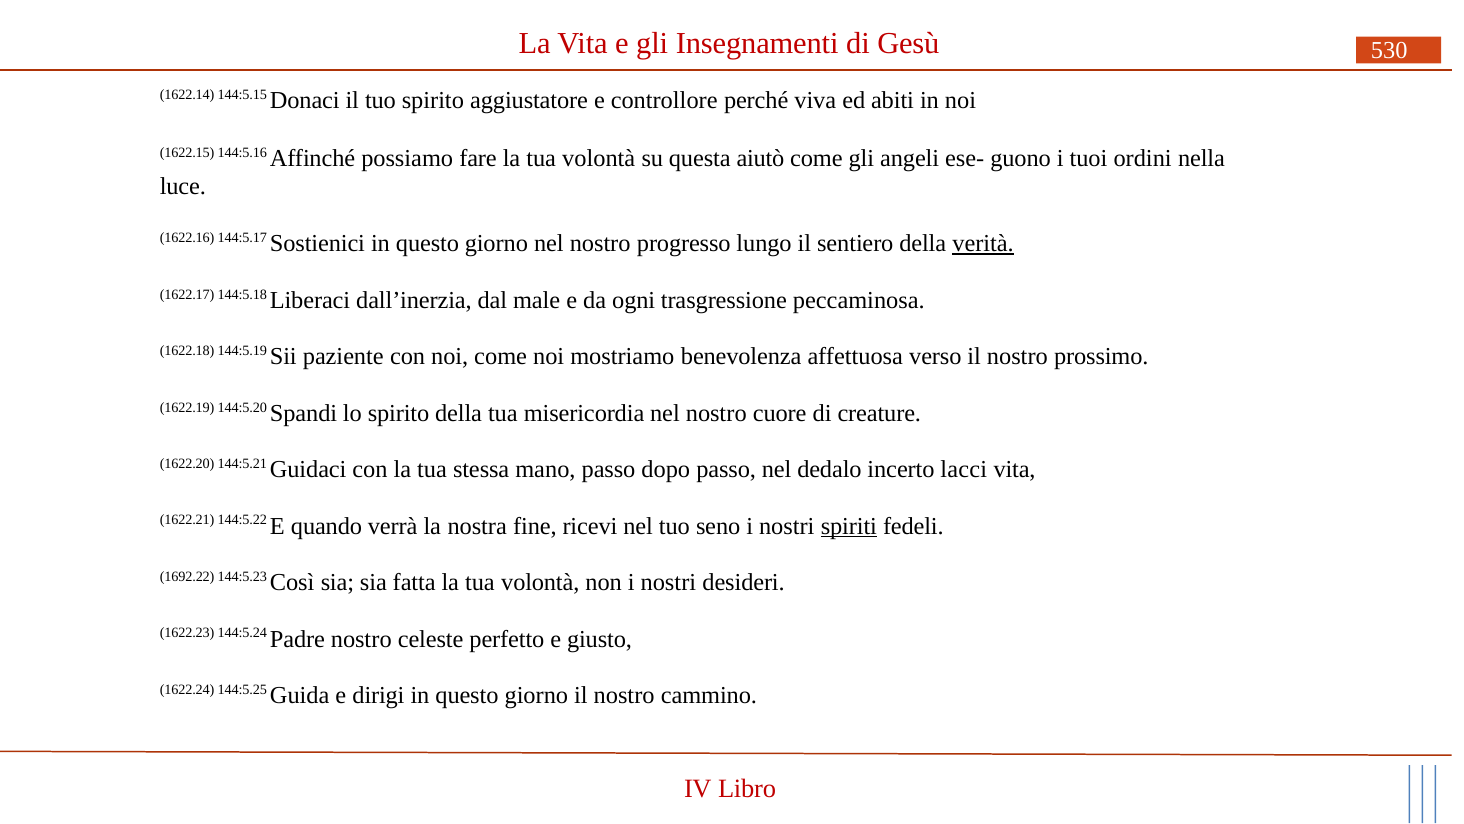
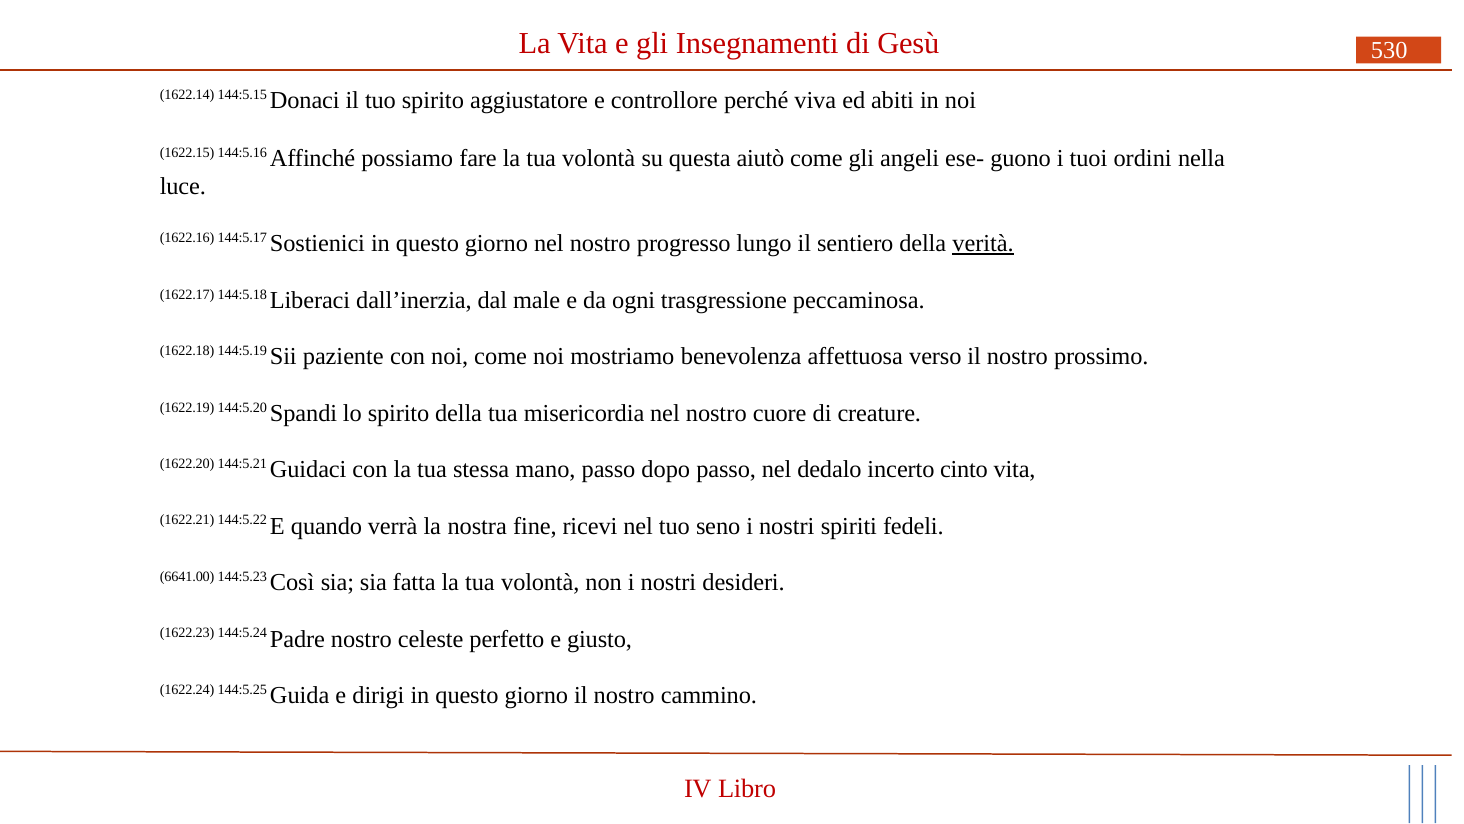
lacci: lacci -> cinto (964, 470)
spiriti underline: present -> none (849, 526)
1692.22: 1692.22 -> 6641.00 (187, 577)
